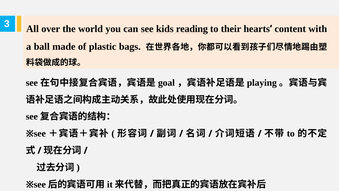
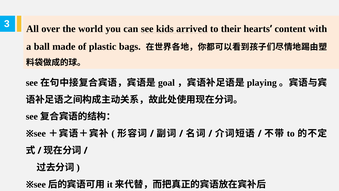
reading: reading -> arrived (192, 29)
